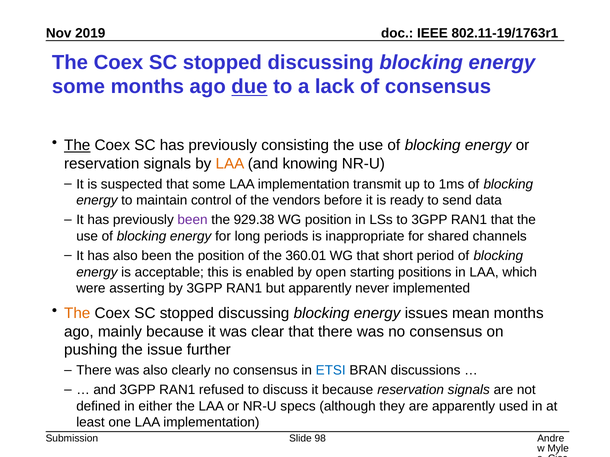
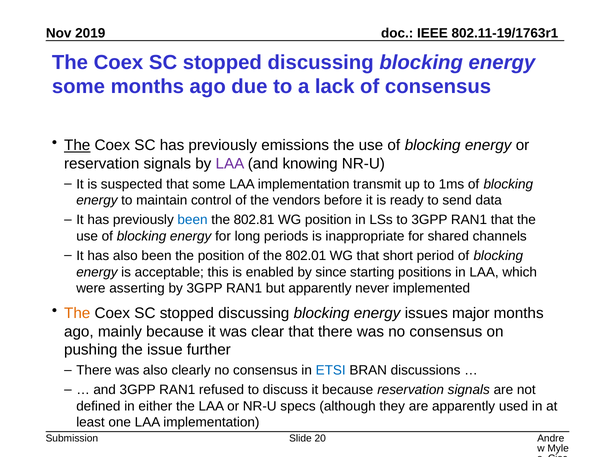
due underline: present -> none (249, 87)
consisting: consisting -> emissions (295, 145)
LAA colour: orange -> purple (230, 164)
been colour: purple -> blue (193, 220)
929.38: 929.38 -> 802.81 (254, 220)
360.01: 360.01 -> 802.01 (306, 256)
open: open -> since (331, 272)
mean: mean -> major (471, 314)
98: 98 -> 20 (320, 439)
